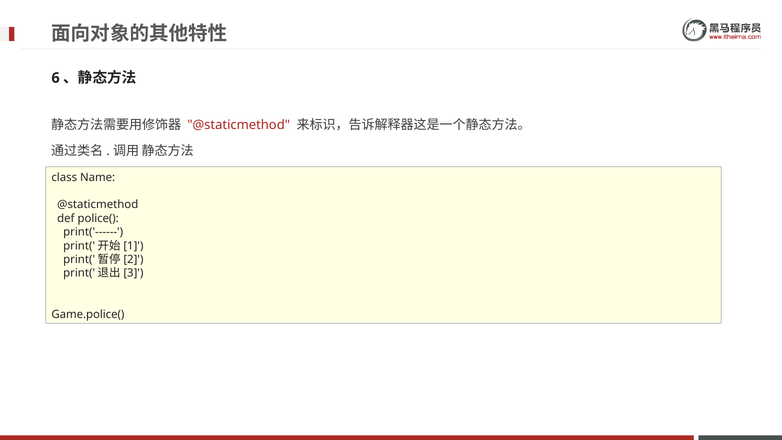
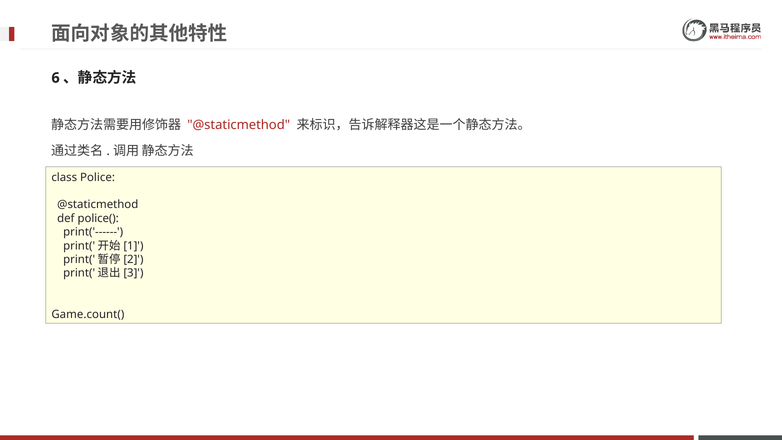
Name: Name -> Police (98, 177)
Game.police(: Game.police( -> Game.count( (88, 314)
